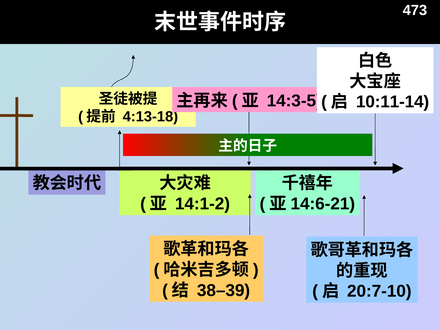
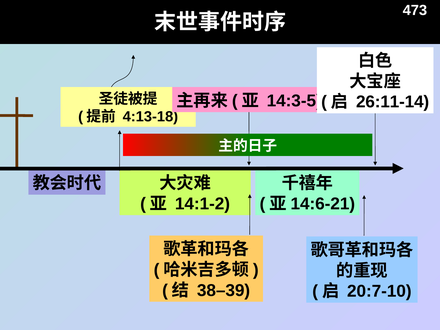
10:11-14: 10:11-14 -> 26:11-14 (393, 102)
